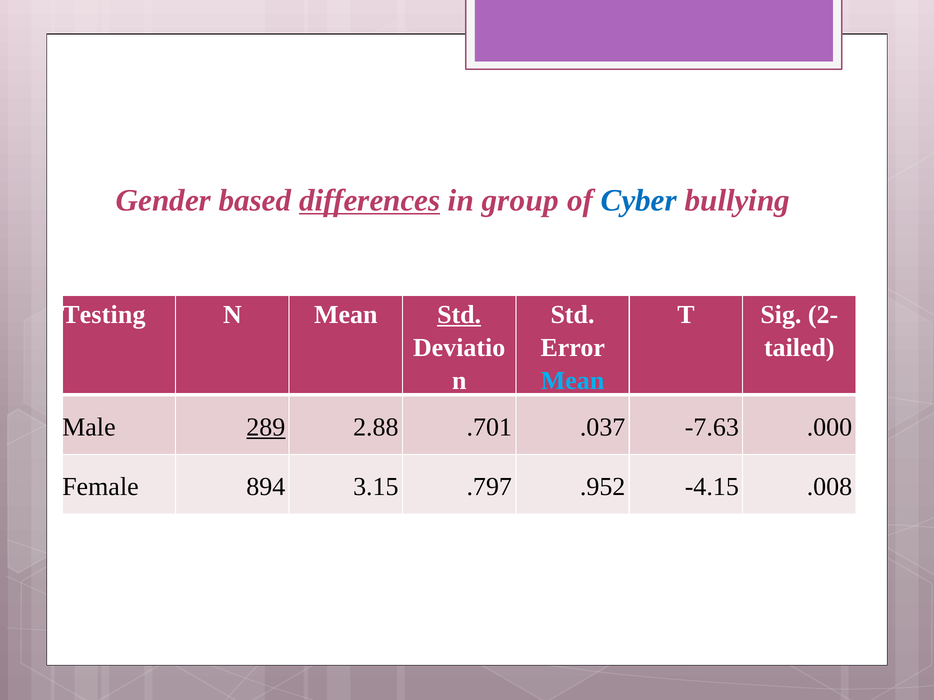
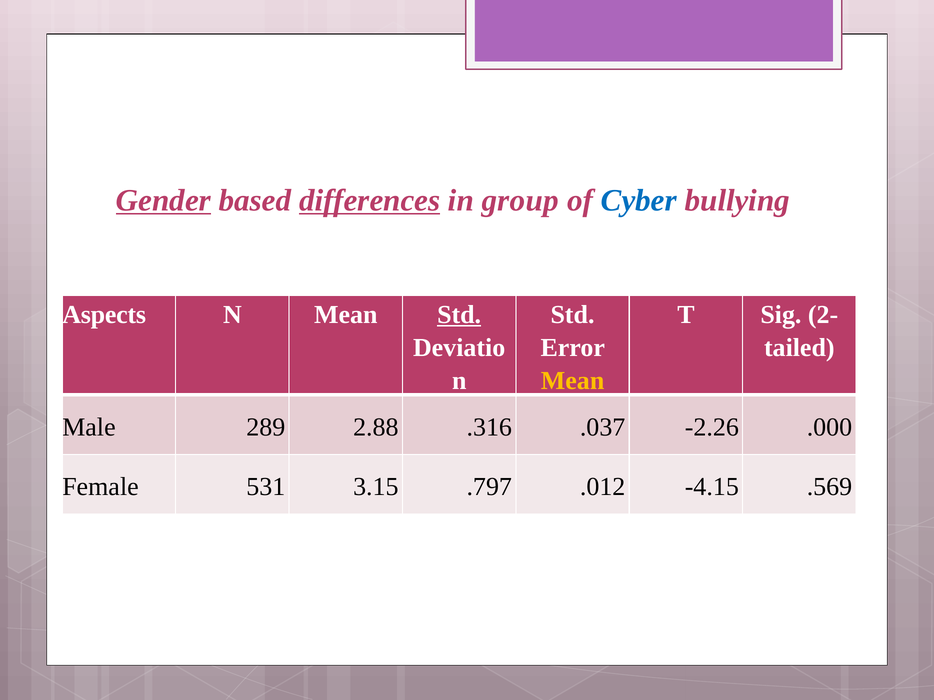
Gender underline: none -> present (163, 201)
Testing: Testing -> Aspects (104, 315)
Mean colour: light blue -> yellow (573, 381)
289 underline: present -> none (266, 427)
.701: .701 -> .316 (489, 427)
-7.63: -7.63 -> -2.26 (712, 427)
894: 894 -> 531 (266, 487)
.952: .952 -> .012 (603, 487)
.008: .008 -> .569 (829, 487)
